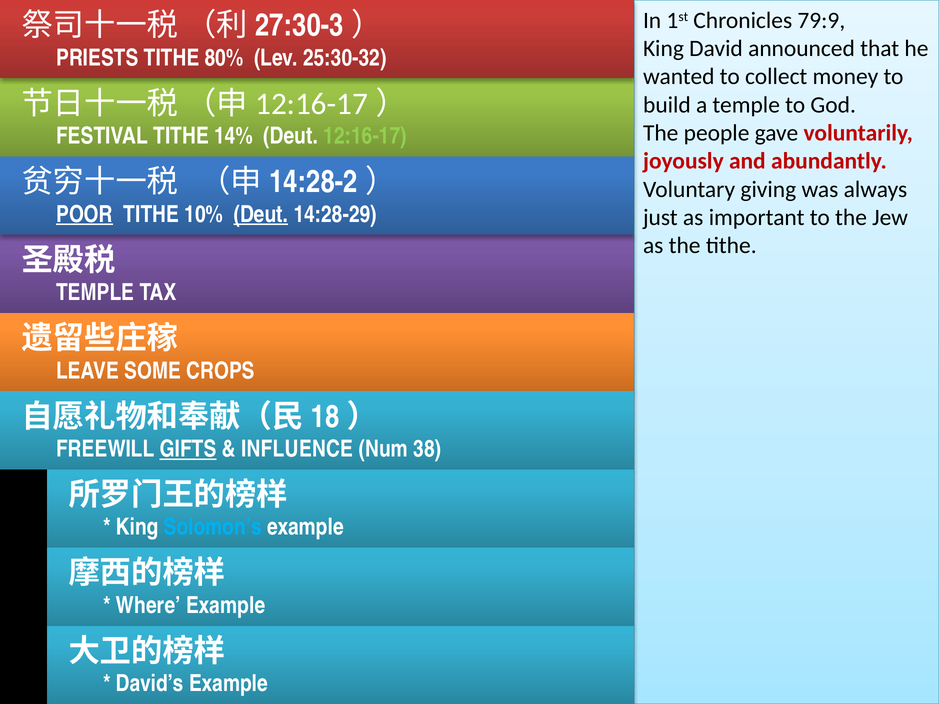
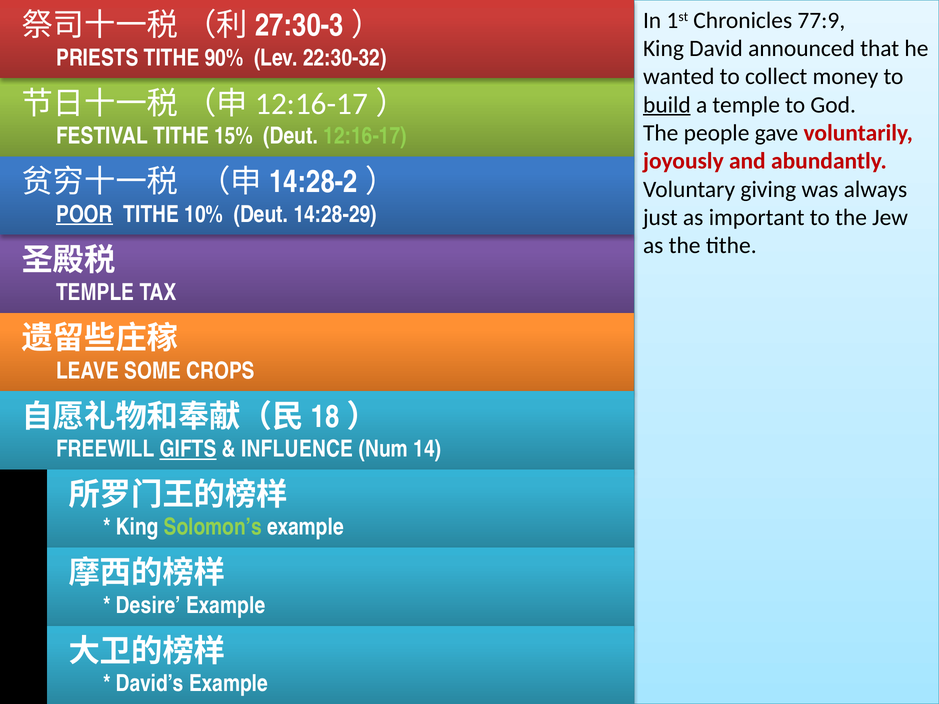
79:9: 79:9 -> 77:9 (821, 20)
80%: 80% -> 90% (224, 58)
25:30-32: 25:30-32 -> 22:30-32 (345, 58)
build underline: none -> present (667, 105)
14%: 14% -> 15% (233, 136)
Deut underline: present -> none (261, 214)
38: 38 -> 14 (427, 449)
Solomon’s colour: light blue -> light green (213, 527)
Where: Where -> Desire (148, 606)
